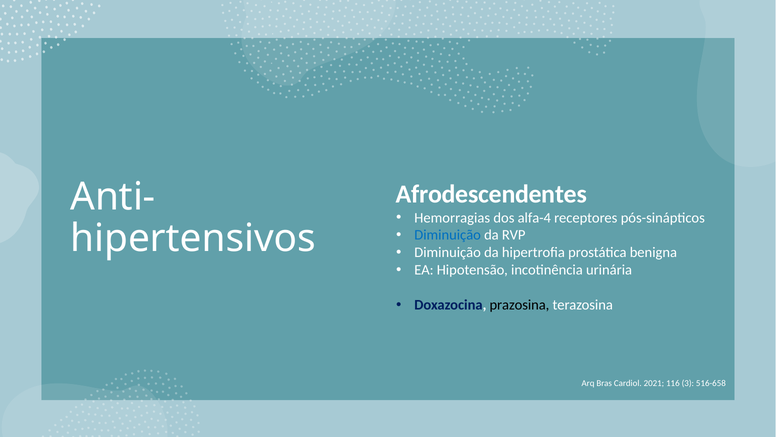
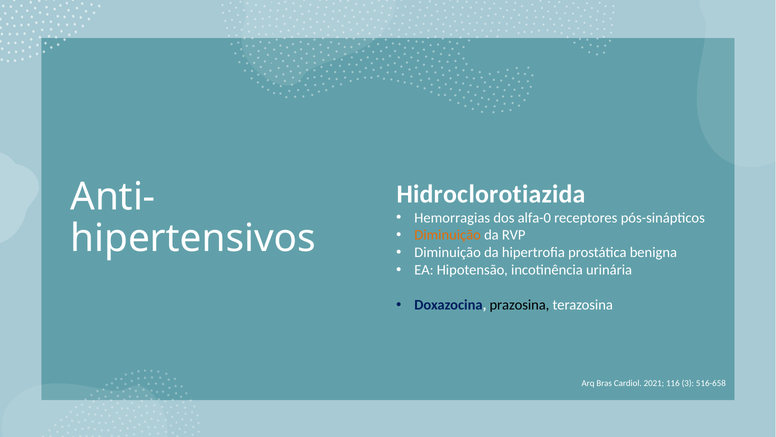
Afrodescendentes: Afrodescendentes -> Hidroclorotiazida (491, 194)
alfa-4: alfa-4 -> alfa-0 (534, 217)
Diminuição colour: blue -> orange (448, 235)
